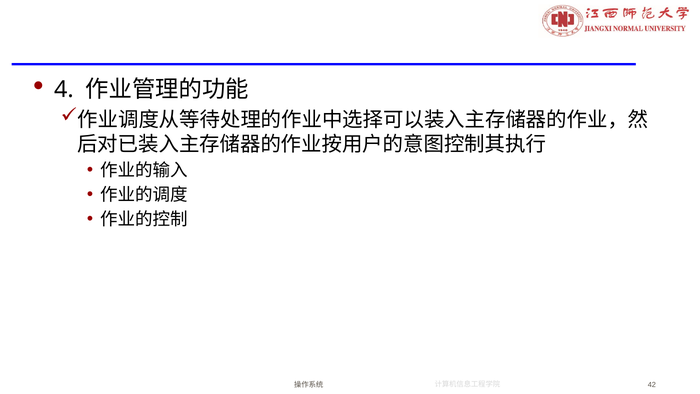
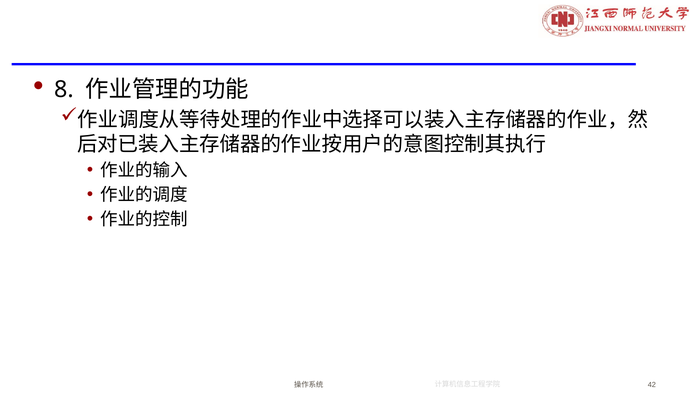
4: 4 -> 8 (64, 90)
